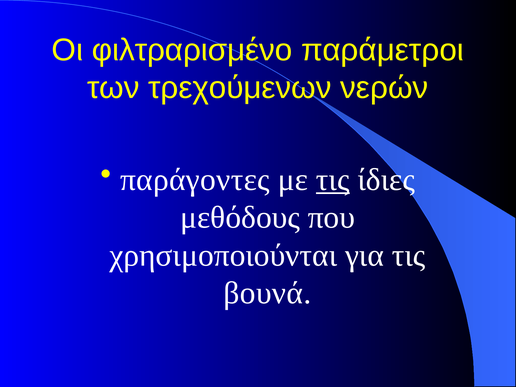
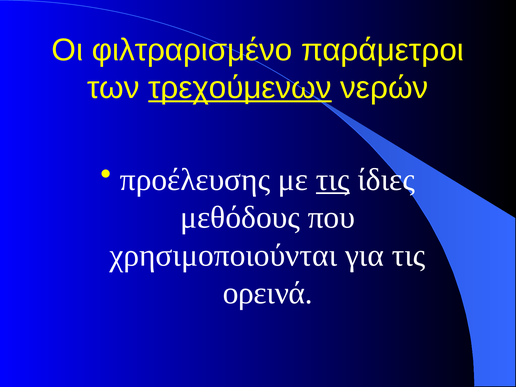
τρεχούμενων underline: none -> present (240, 88)
παράγοντες: παράγοντες -> προέλευσης (195, 180)
βουνά: βουνά -> ορεινά (268, 293)
